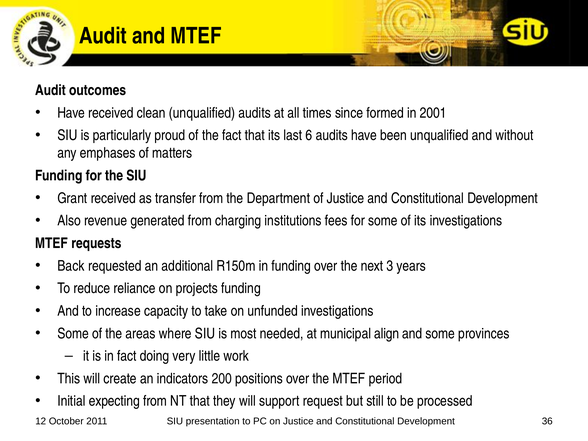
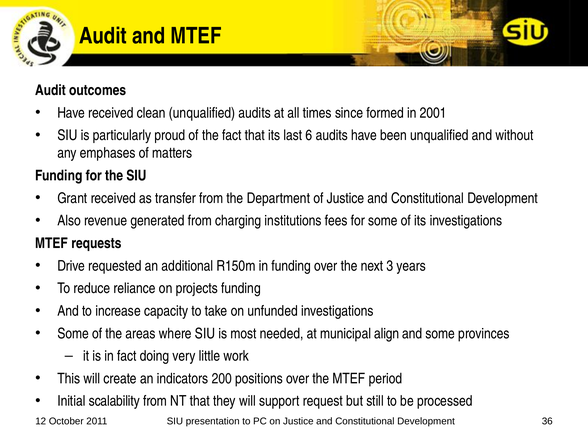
Back: Back -> Drive (71, 266)
expecting: expecting -> scalability (114, 401)
